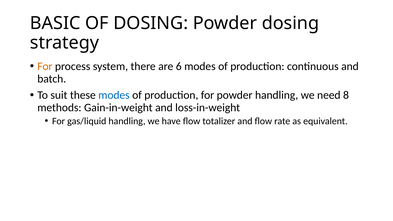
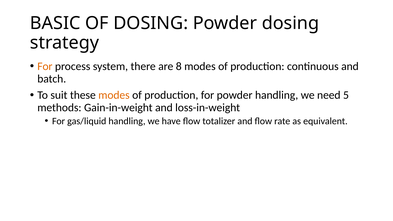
6: 6 -> 8 (179, 66)
modes colour: blue -> orange (114, 95)
8: 8 -> 5 (346, 95)
